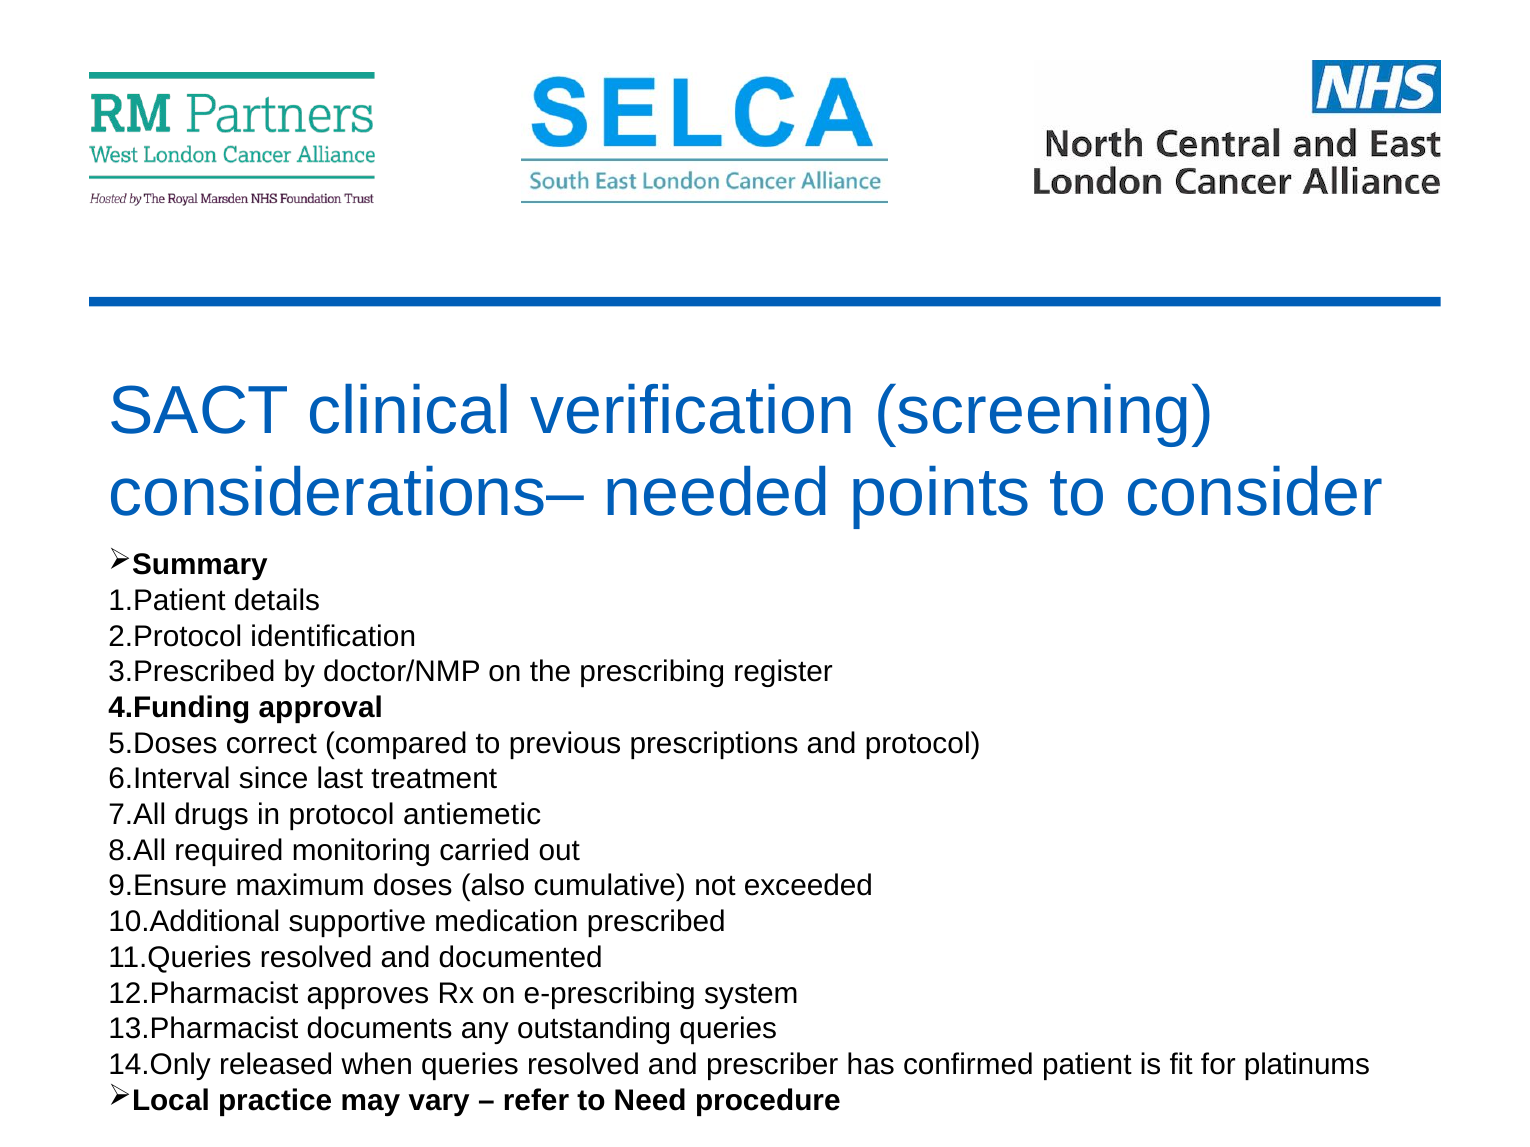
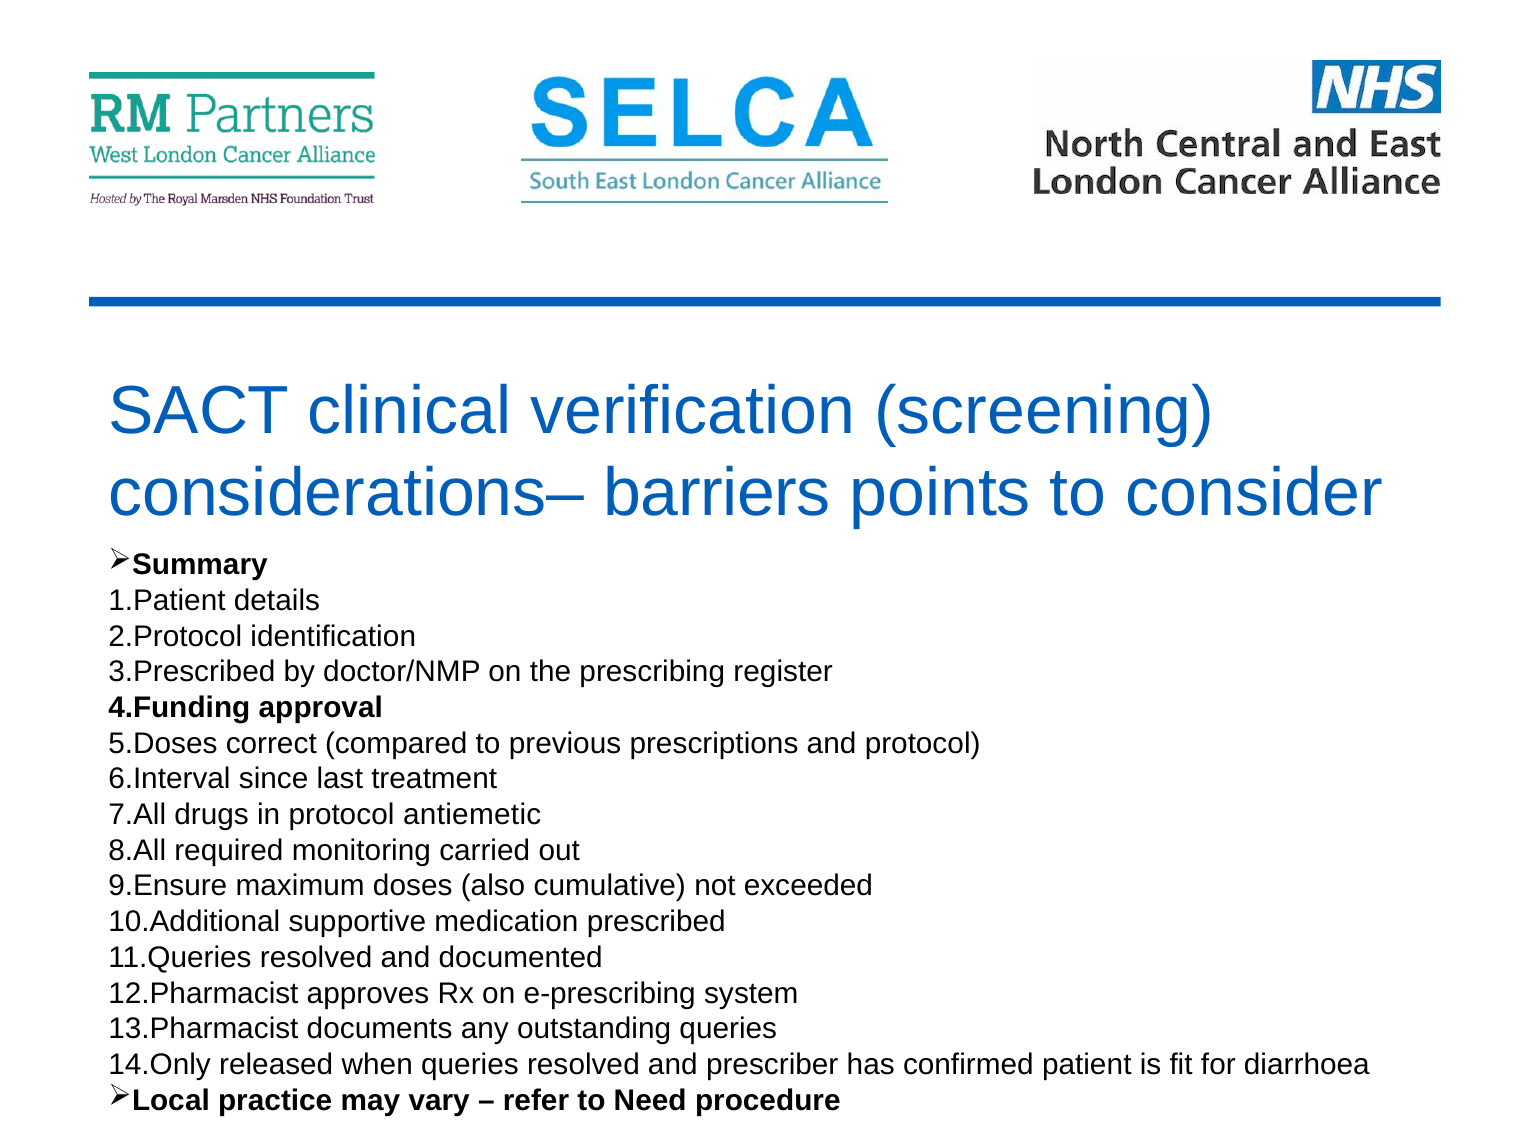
needed: needed -> barriers (717, 493)
platinums: platinums -> diarrhoea (1307, 1065)
